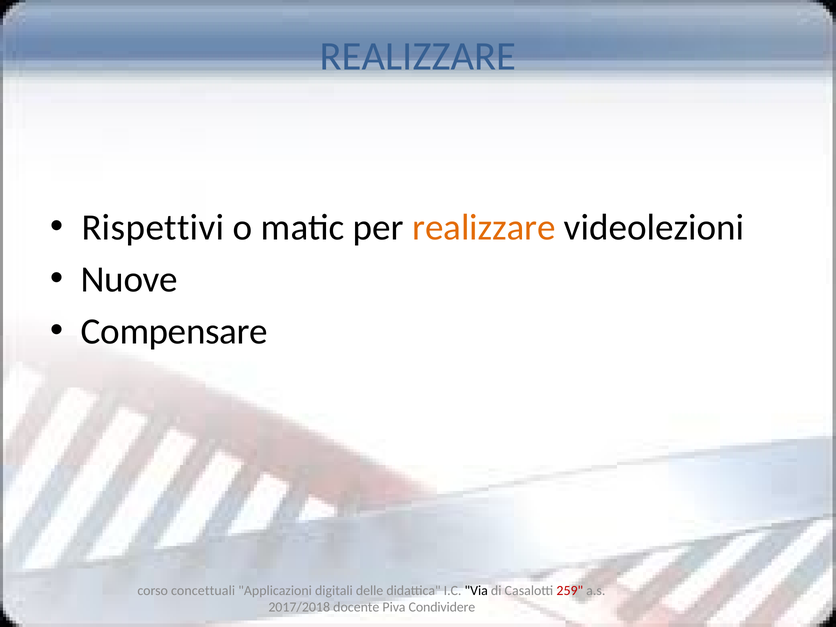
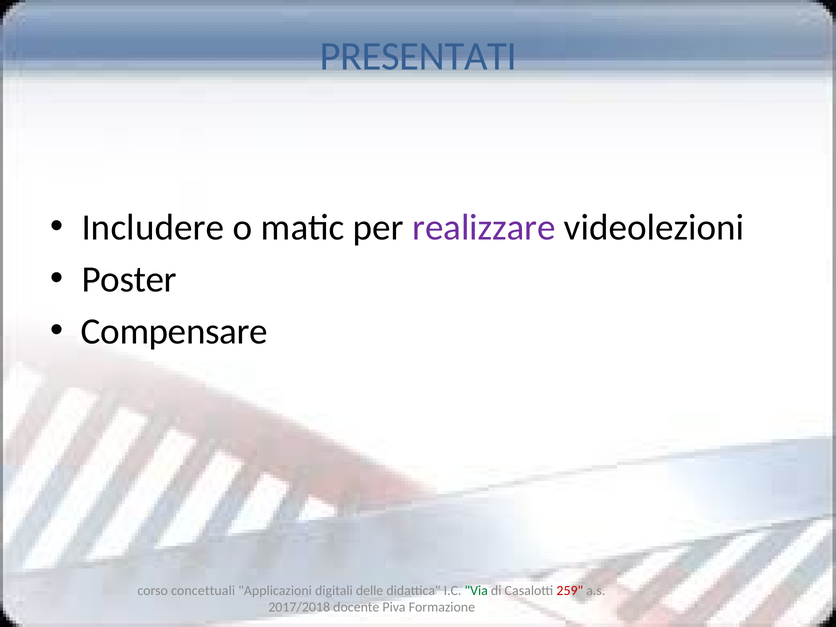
REALIZZARE: REALIZZARE -> PRESENTATI (418, 56)
Rispettivi: Rispettivi -> Includere (153, 227)
realizzare colour: orange -> purple (484, 227)
Nuove: Nuove -> Poster (129, 280)
Via colour: black -> green (476, 590)
Condividere: Condividere -> Formazione (442, 607)
